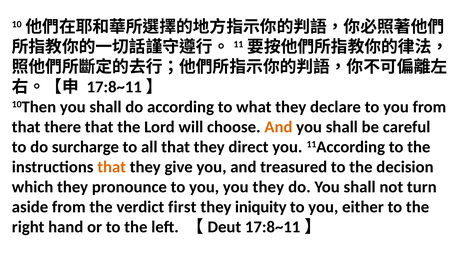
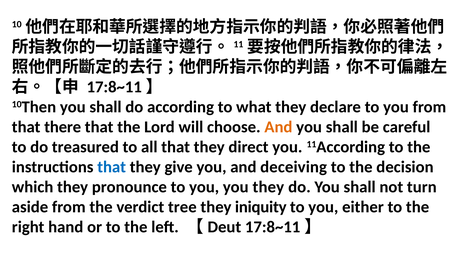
surcharge: surcharge -> treasured (85, 147)
that colour: orange -> blue (112, 167)
treasured: treasured -> deceiving (294, 167)
first: first -> tree (182, 207)
